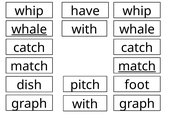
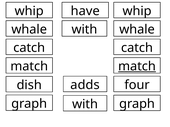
whale underline: present -> none (29, 29)
pitch: pitch -> adds (85, 85)
foot: foot -> four (137, 85)
